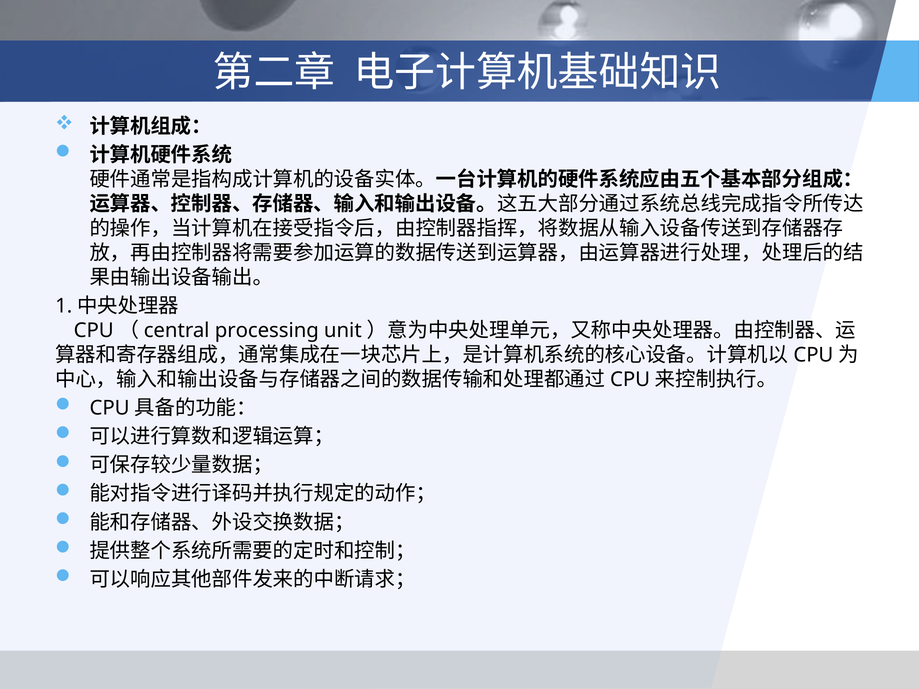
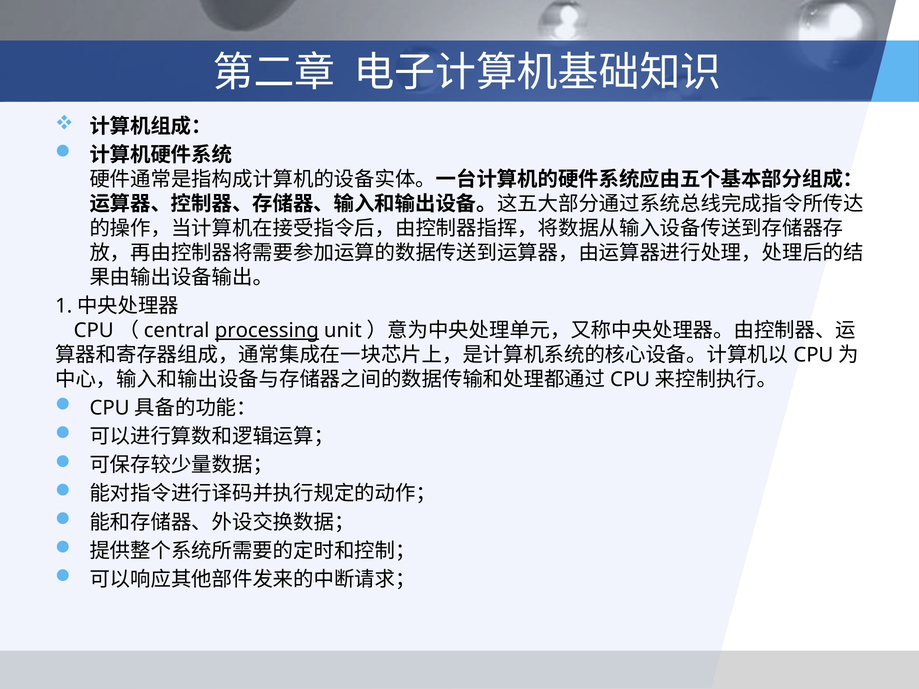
processing underline: none -> present (267, 331)
